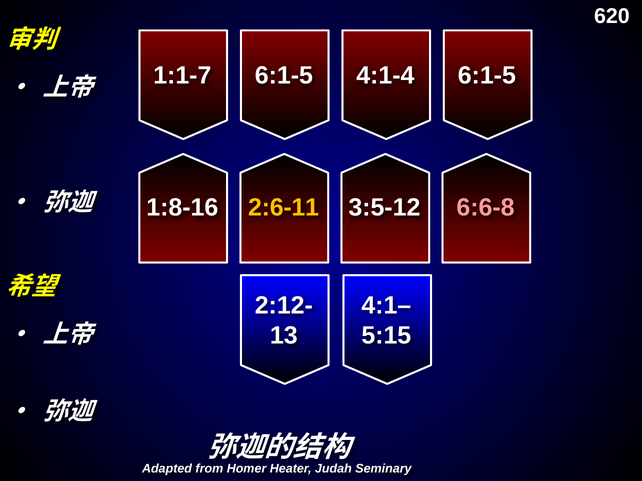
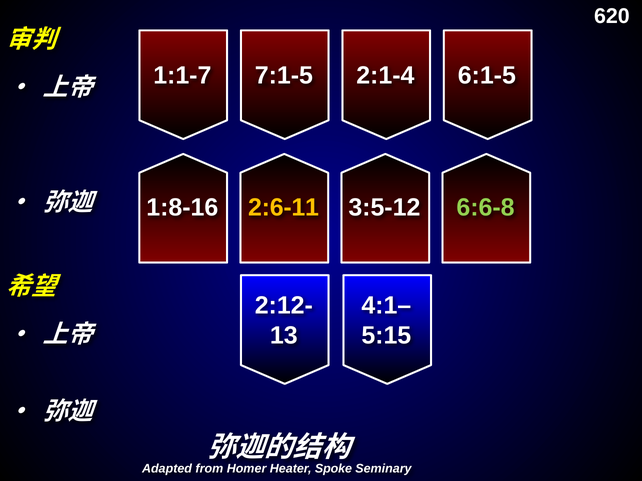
6:1-5: 6:1-5 -> 7:1-5 (284, 76)
4:1-4: 4:1-4 -> 2:1-4 (385, 76)
6:6-8 colour: pink -> light green (486, 208)
Judah: Judah -> Spoke (333, 469)
